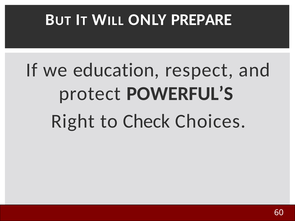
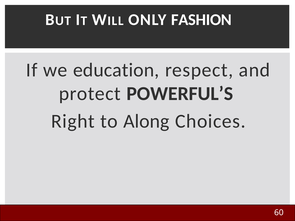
PREPARE: PREPARE -> FASHION (201, 20)
Check: Check -> Along (146, 121)
